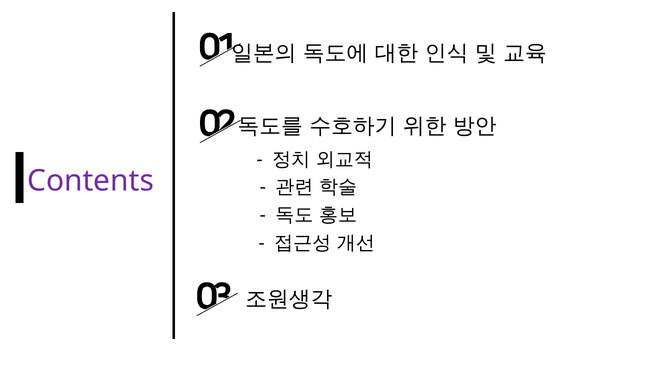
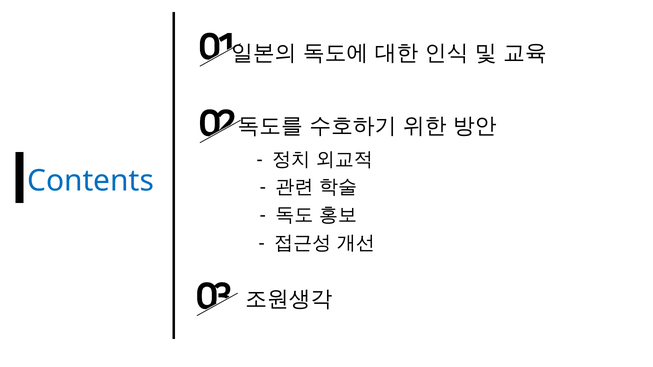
Contents colour: purple -> blue (90, 181)
